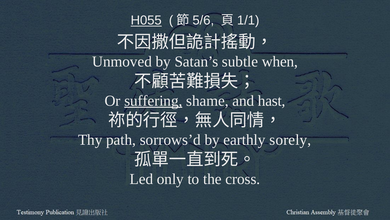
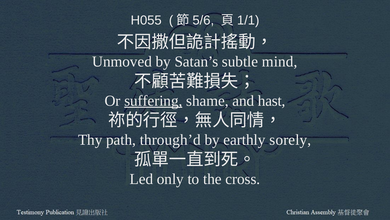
H055 underline: present -> none (146, 20)
when: when -> mind (280, 61)
sorrows’d: sorrows’d -> through’d (170, 140)
